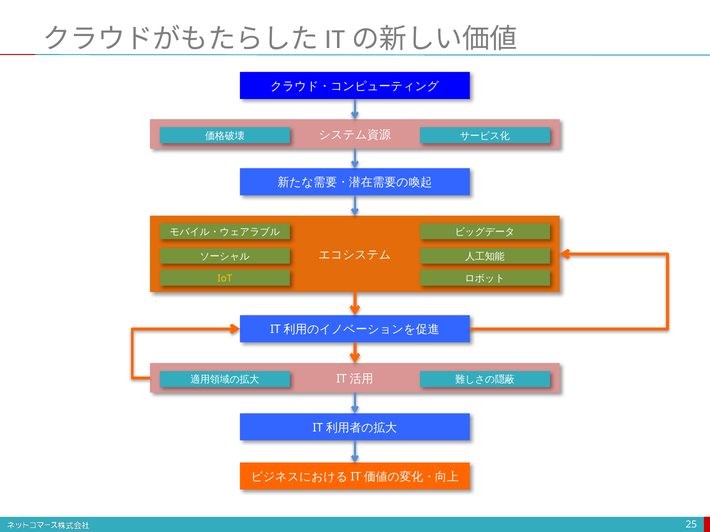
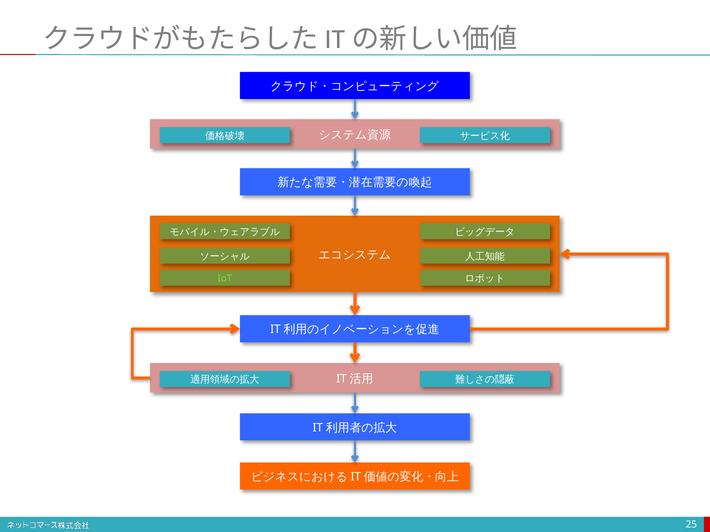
IoT colour: yellow -> light green (225, 279)
